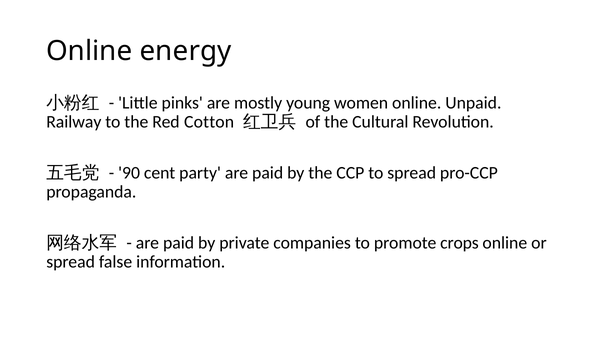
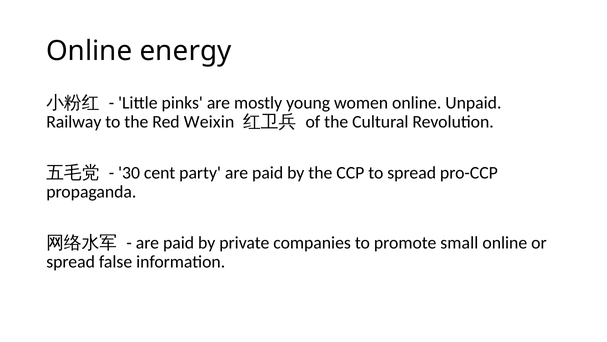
Cotton: Cotton -> Weixin (209, 122)
90: 90 -> 30 (129, 172)
crops: crops -> small (459, 242)
